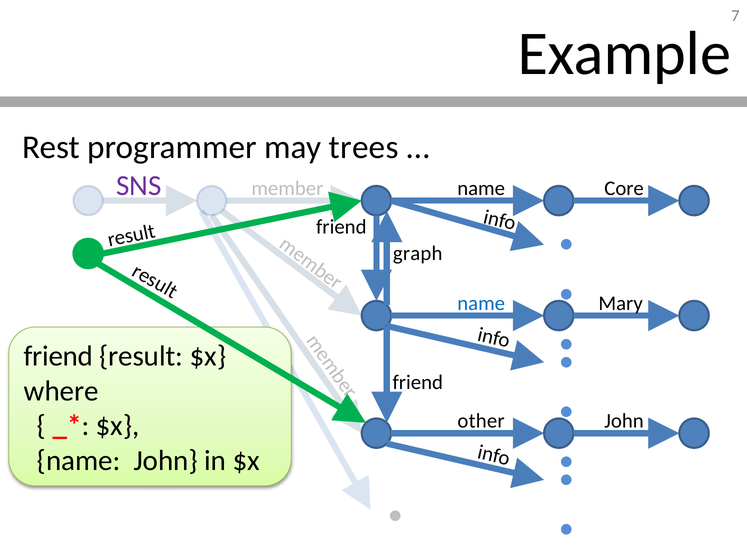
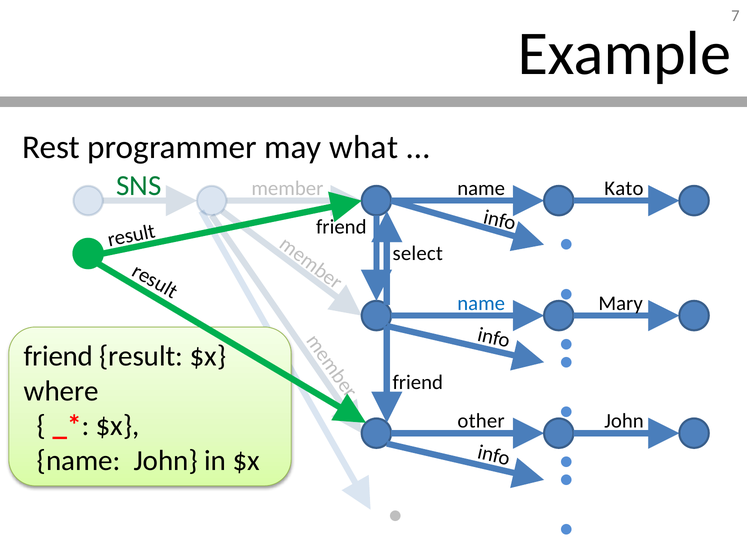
trees: trees -> what (364, 147)
SNS colour: purple -> green (139, 186)
Core: Core -> Kato (624, 189)
graph: graph -> select (418, 253)
